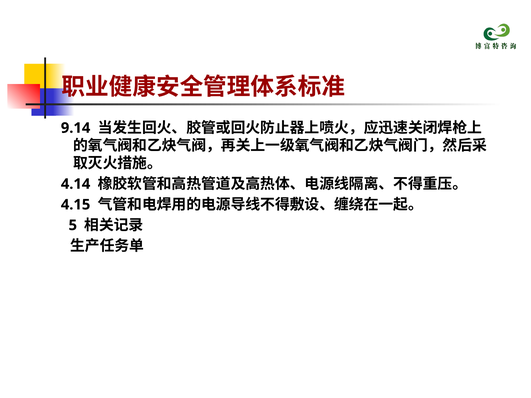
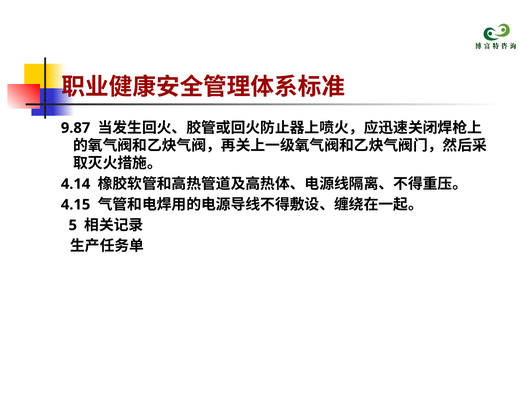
9.14: 9.14 -> 9.87 (76, 128)
